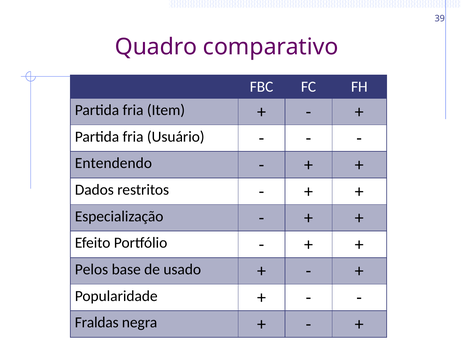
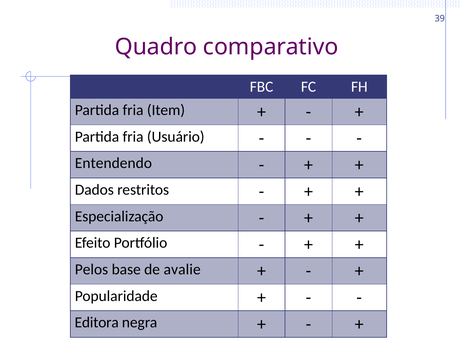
usado: usado -> avalie (182, 269)
Fraldas: Fraldas -> Editora (97, 322)
